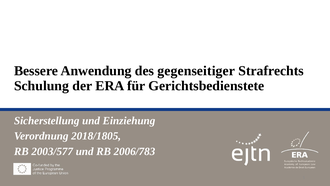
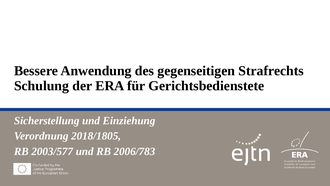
gegenseitiger: gegenseitiger -> gegenseitigen (196, 71)
